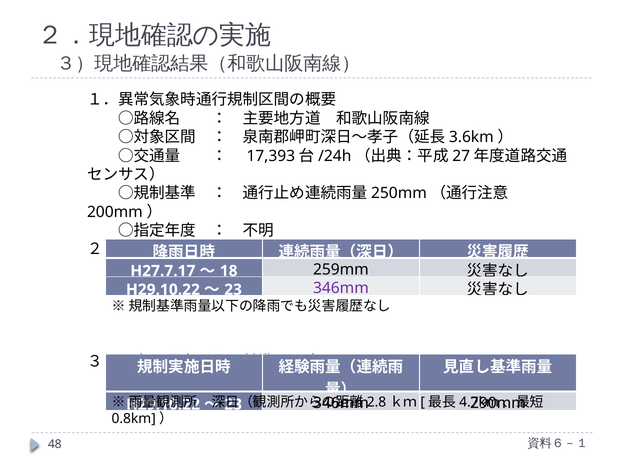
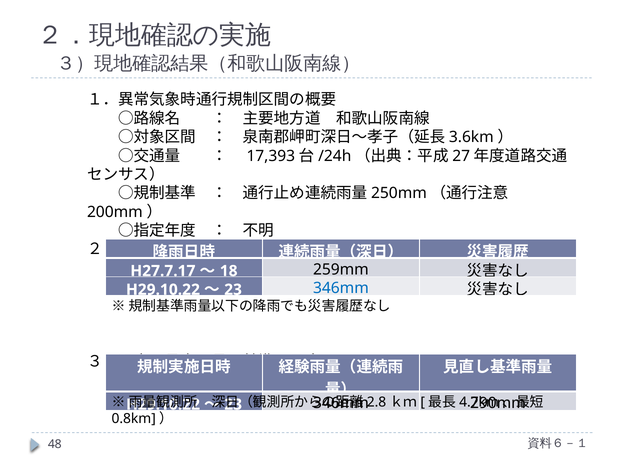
346mm colour: purple -> blue (341, 288)
